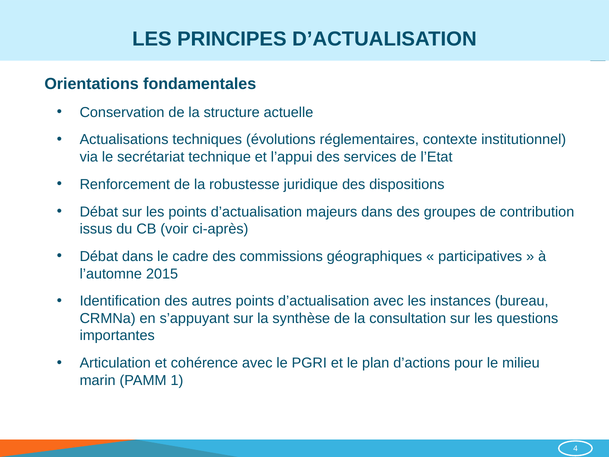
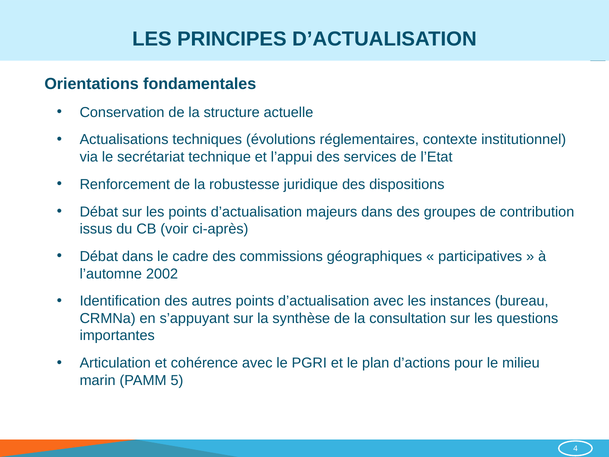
2015: 2015 -> 2002 (162, 274)
1: 1 -> 5 (177, 380)
